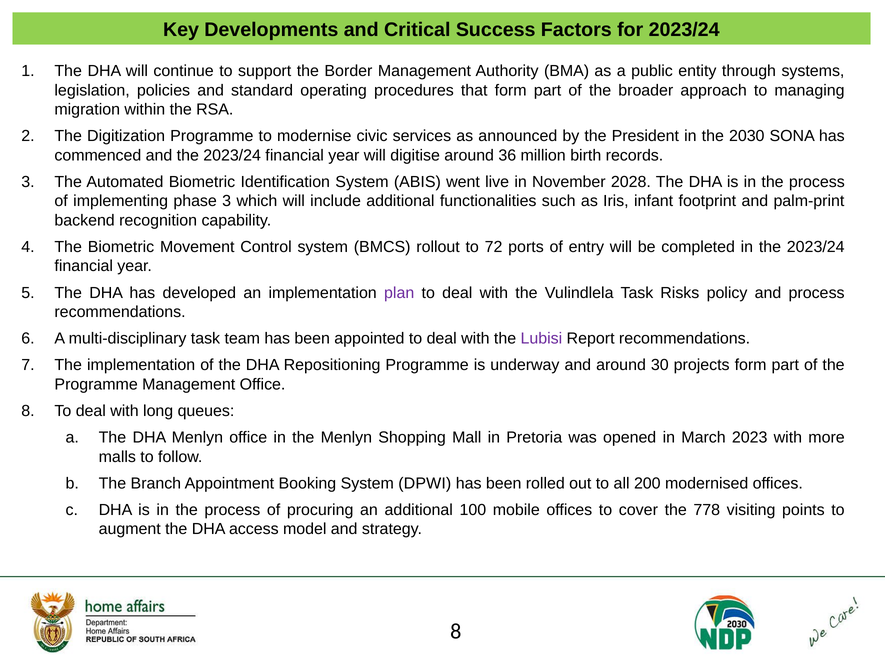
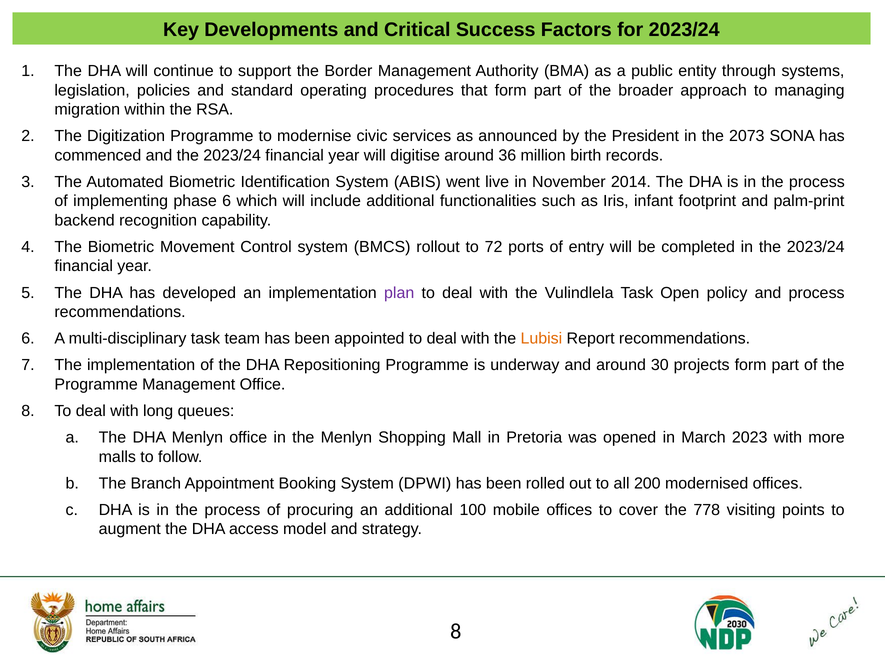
2030: 2030 -> 2073 (747, 136)
2028: 2028 -> 2014 (631, 182)
phase 3: 3 -> 6 (227, 201)
Risks: Risks -> Open (680, 293)
Lubisi colour: purple -> orange (541, 338)
